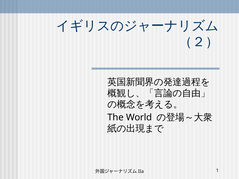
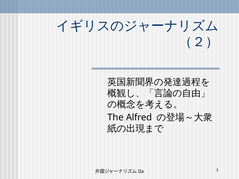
World: World -> Alfred (139, 118)
